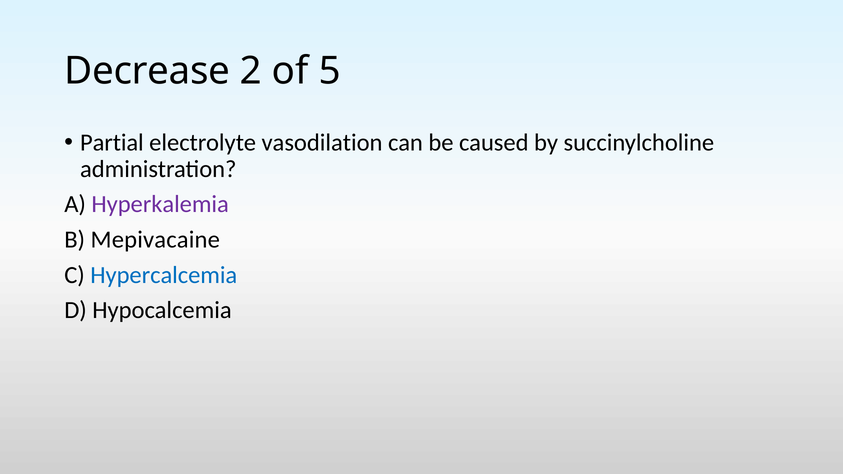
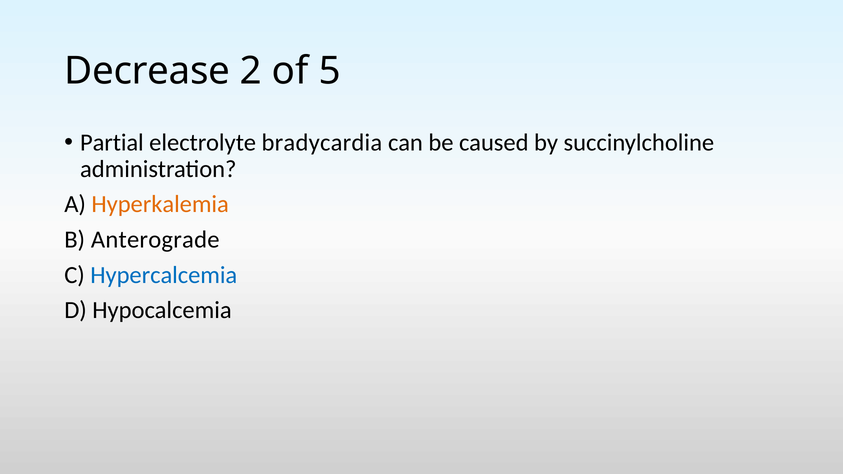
vasodilation: vasodilation -> bradycardia (322, 143)
Hyperkalemia colour: purple -> orange (160, 204)
Mepivacaine: Mepivacaine -> Anterograde (155, 240)
